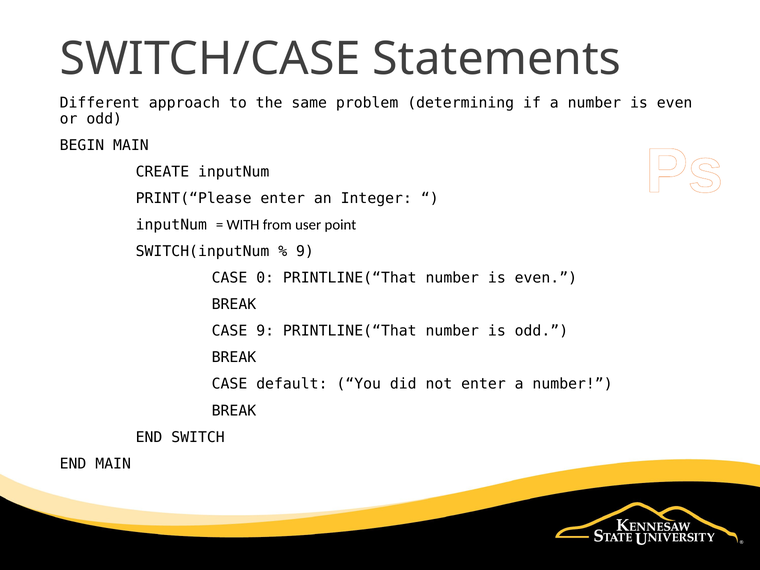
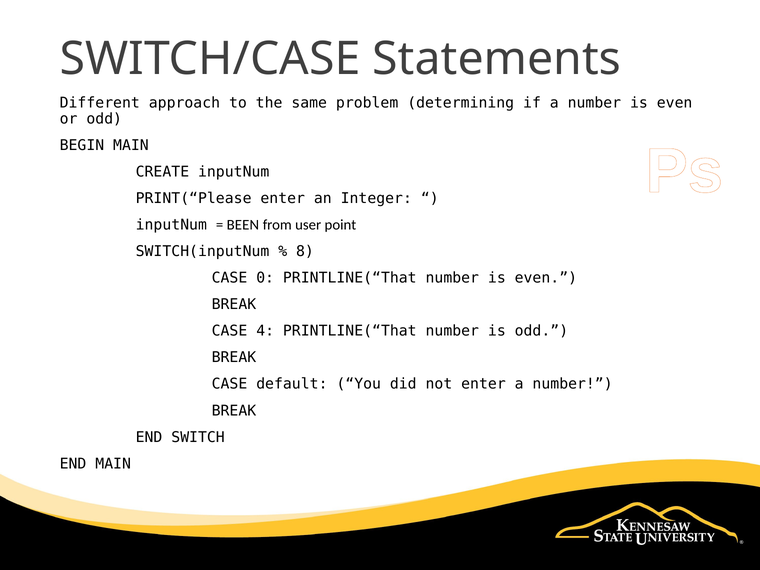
WITH: WITH -> BEEN (243, 225)
9: 9 -> 8 (305, 251)
CASE 9: 9 -> 4 (265, 331)
